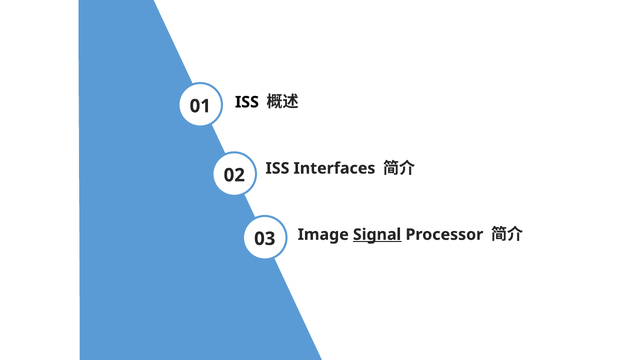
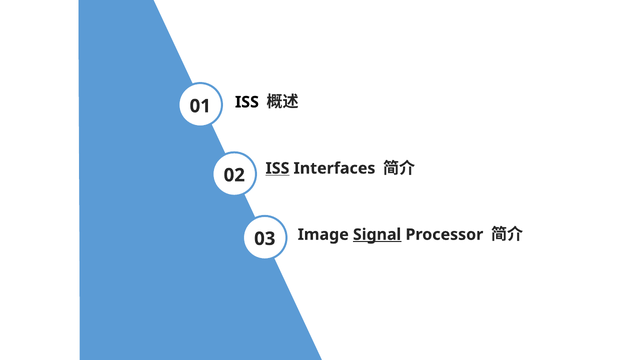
ISS underline: none -> present (277, 168)
